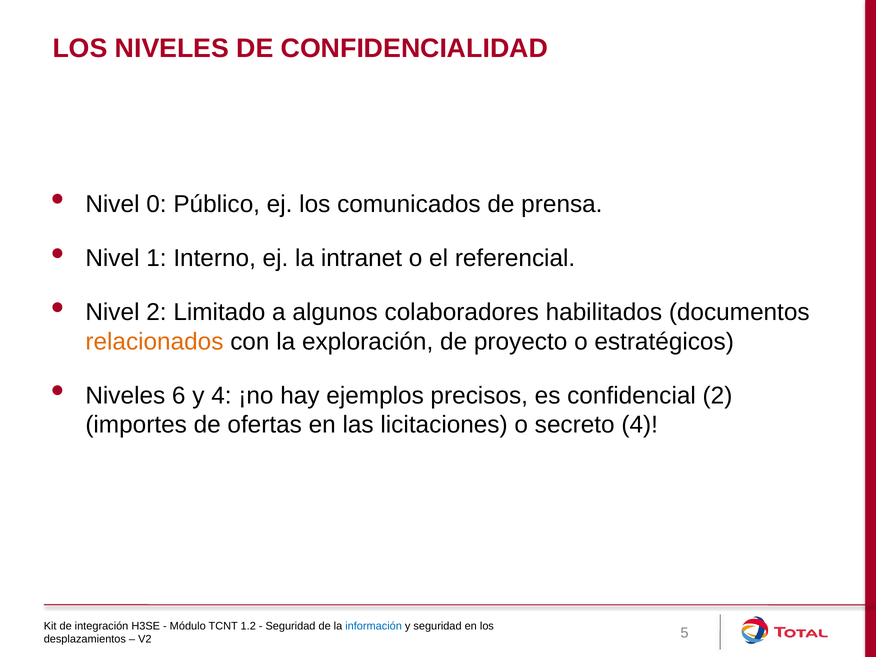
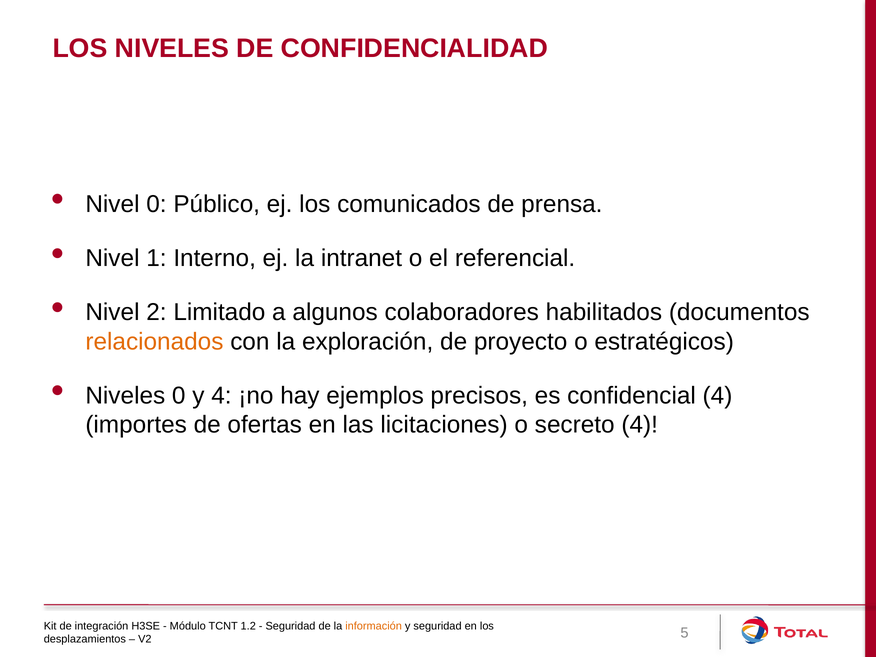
Niveles 6: 6 -> 0 (179, 396)
confidencial 2: 2 -> 4 (717, 396)
información colour: blue -> orange (374, 626)
